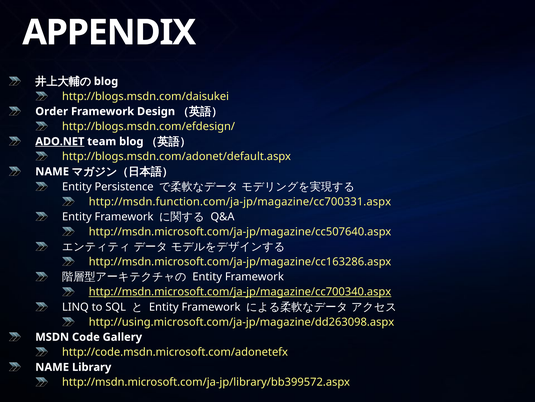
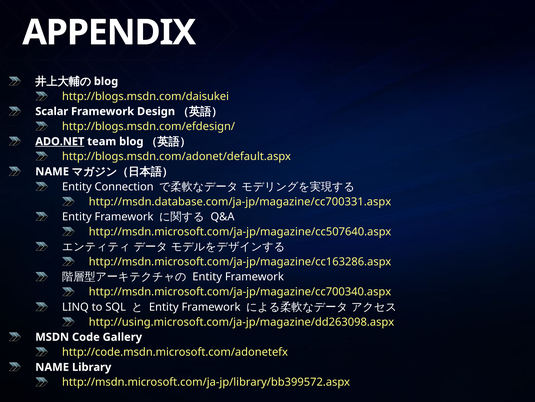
Order: Order -> Scalar (52, 111)
Persistence: Persistence -> Connection (124, 186)
http://msdn.function.com/ja-jp/magazine/cc700331.aspx: http://msdn.function.com/ja-jp/magazine/cc700331.aspx -> http://msdn.database.com/ja-jp/magazine/cc700331.aspx (240, 201)
http://msdn.microsoft.com/ja-jp/magazine/cc700340.aspx underline: present -> none (240, 291)
